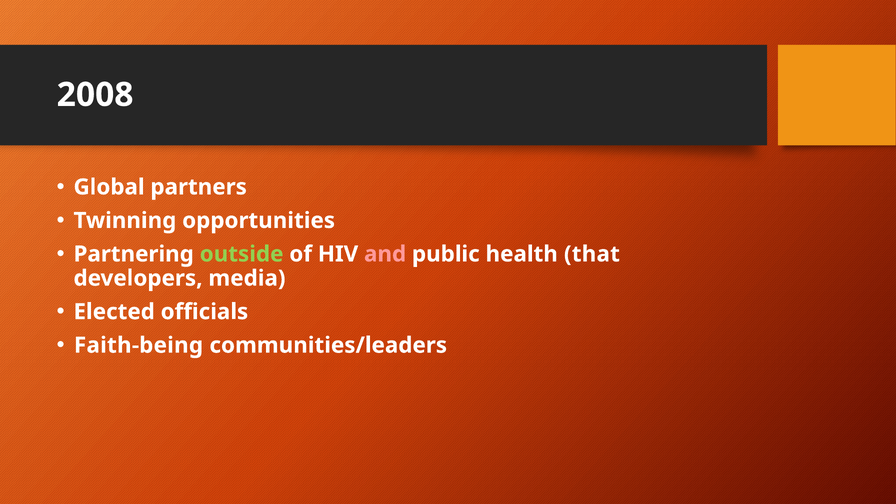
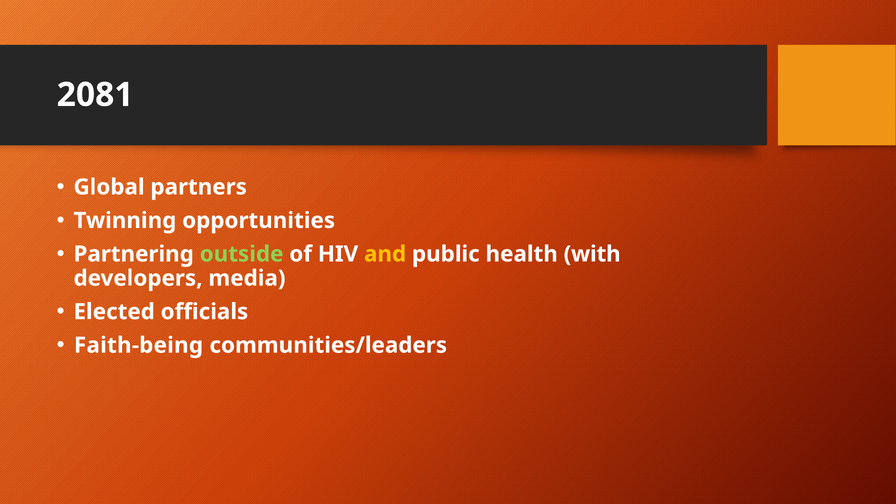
2008: 2008 -> 2081 (95, 95)
and colour: pink -> yellow (385, 254)
that: that -> with (592, 254)
